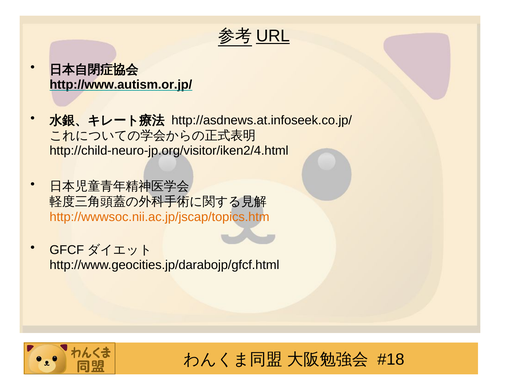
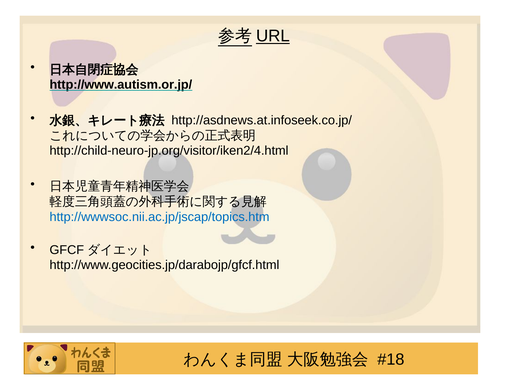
http://wwwsoc.nii.ac.jp/jscap/topics.htm colour: orange -> blue (160, 217)
